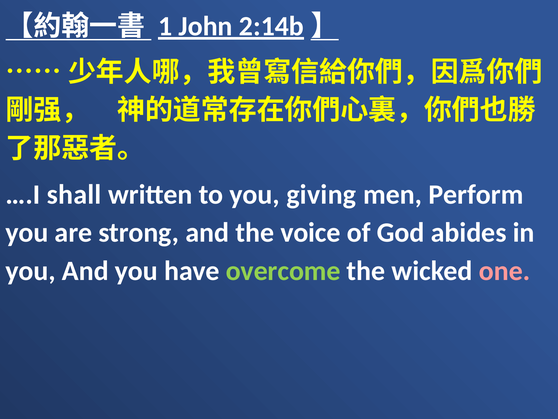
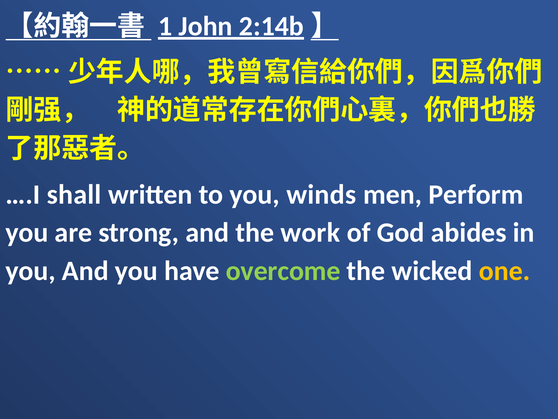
giving: giving -> winds (321, 194)
voice: voice -> work (310, 232)
one colour: pink -> yellow (505, 271)
